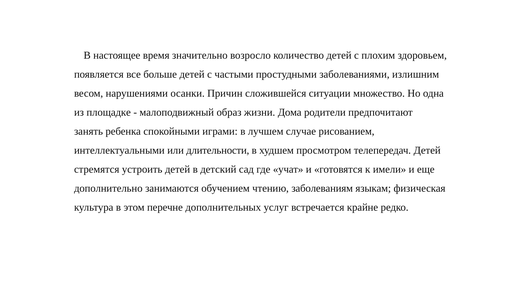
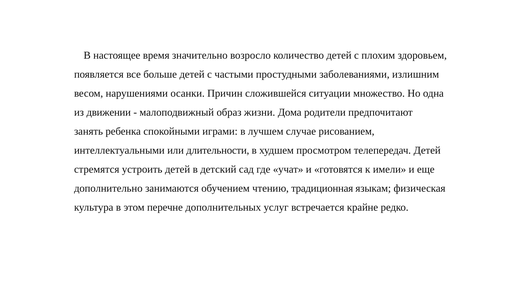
площадке: площадке -> движении (109, 112)
заболеваниям: заболеваниям -> традиционная (322, 188)
